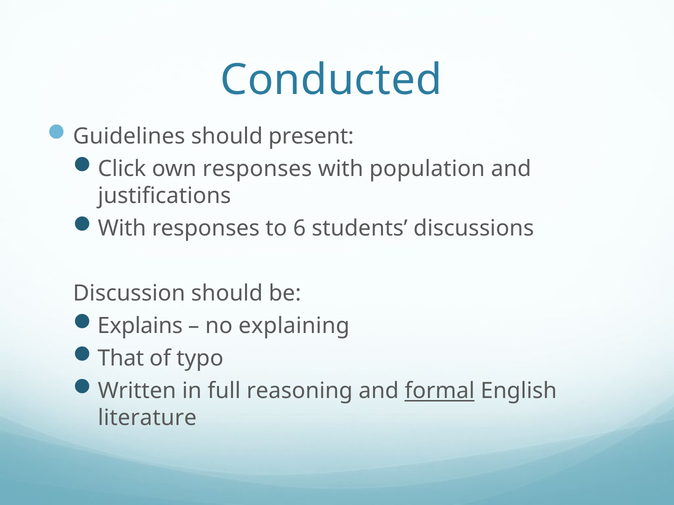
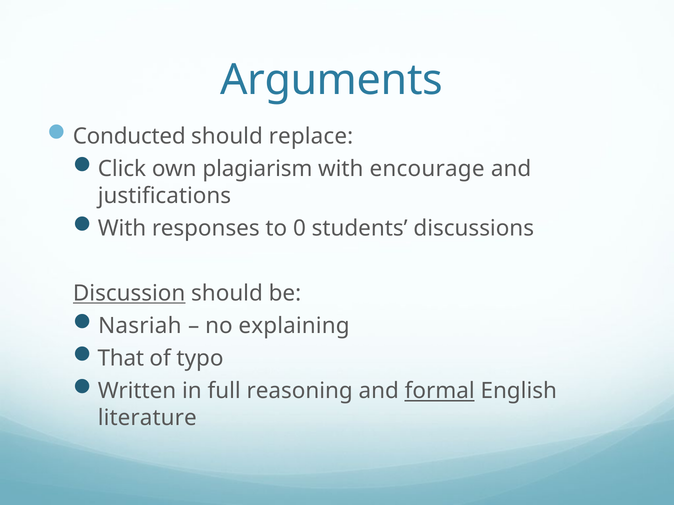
Conducted: Conducted -> Arguments (331, 80)
Guidelines: Guidelines -> Conducted (129, 136)
present: present -> replace (311, 136)
own responses: responses -> plagiarism (257, 169)
population: population -> encourage (427, 169)
6: 6 -> 0 (299, 229)
Discussion underline: none -> present (129, 294)
Explains: Explains -> Nasriah (140, 326)
